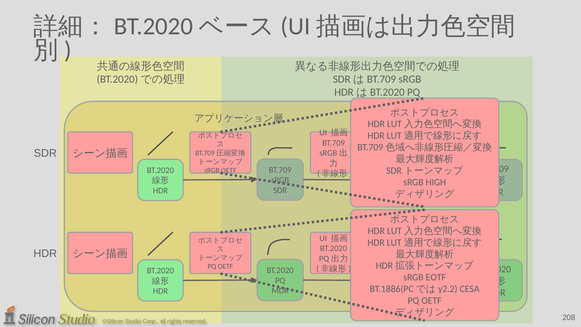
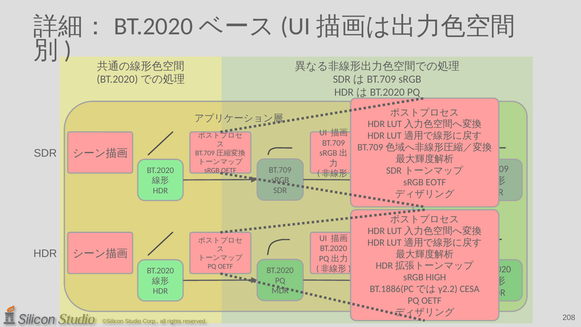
HIGH: HIGH -> EOTF (436, 182)
EOTF: EOTF -> HIGH (436, 277)
